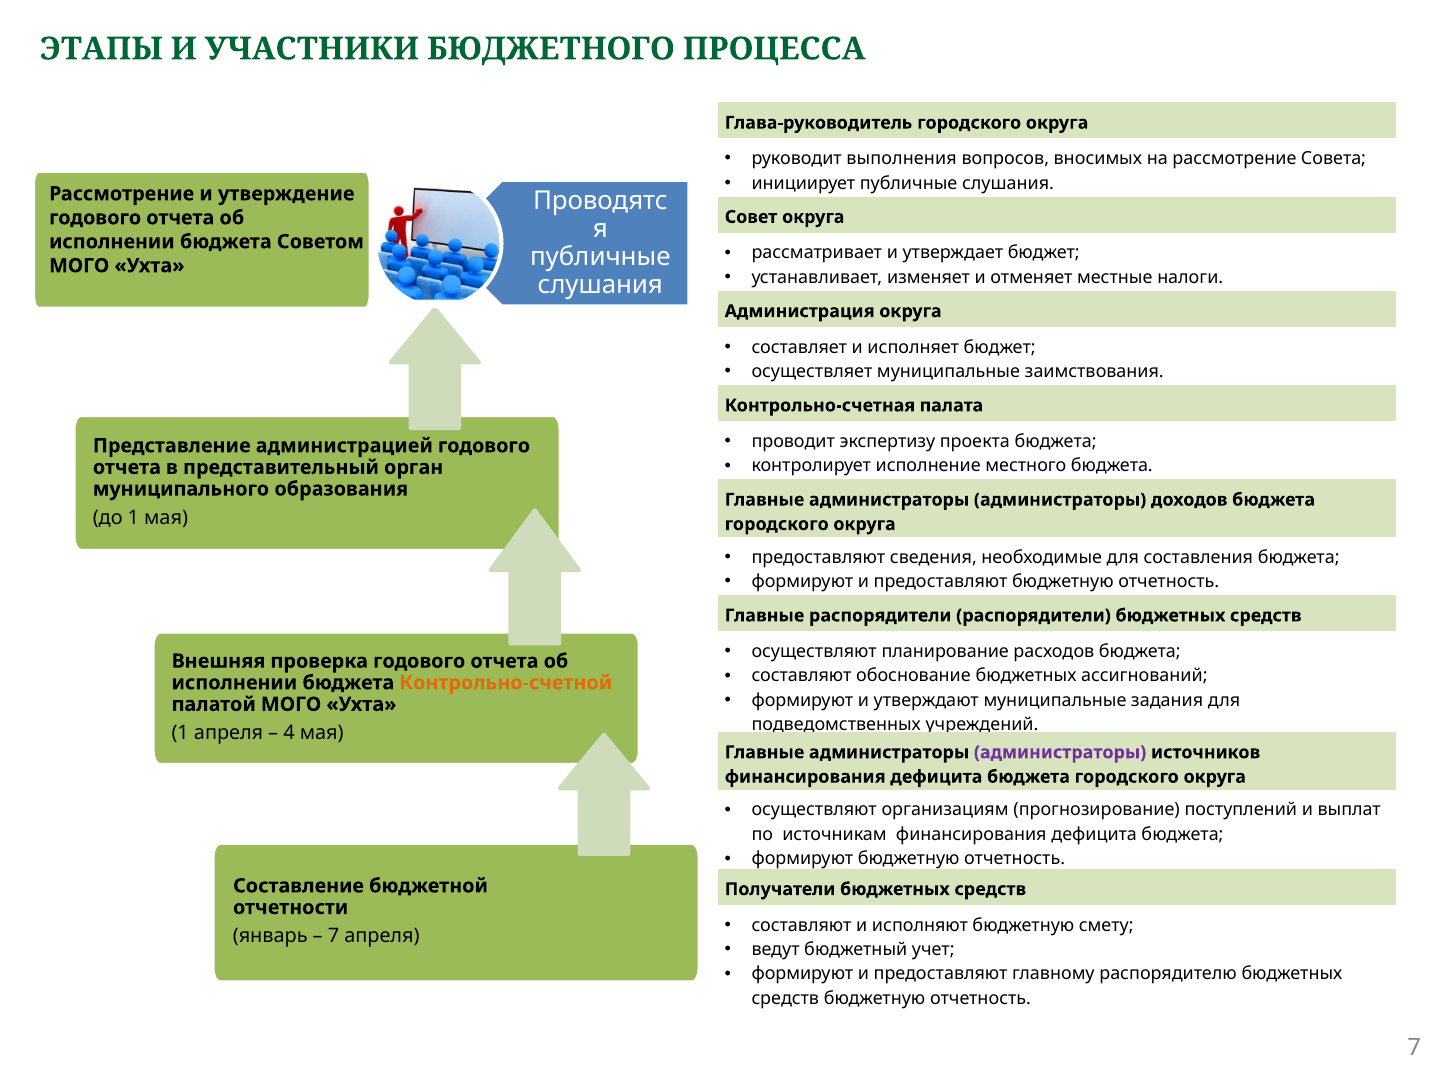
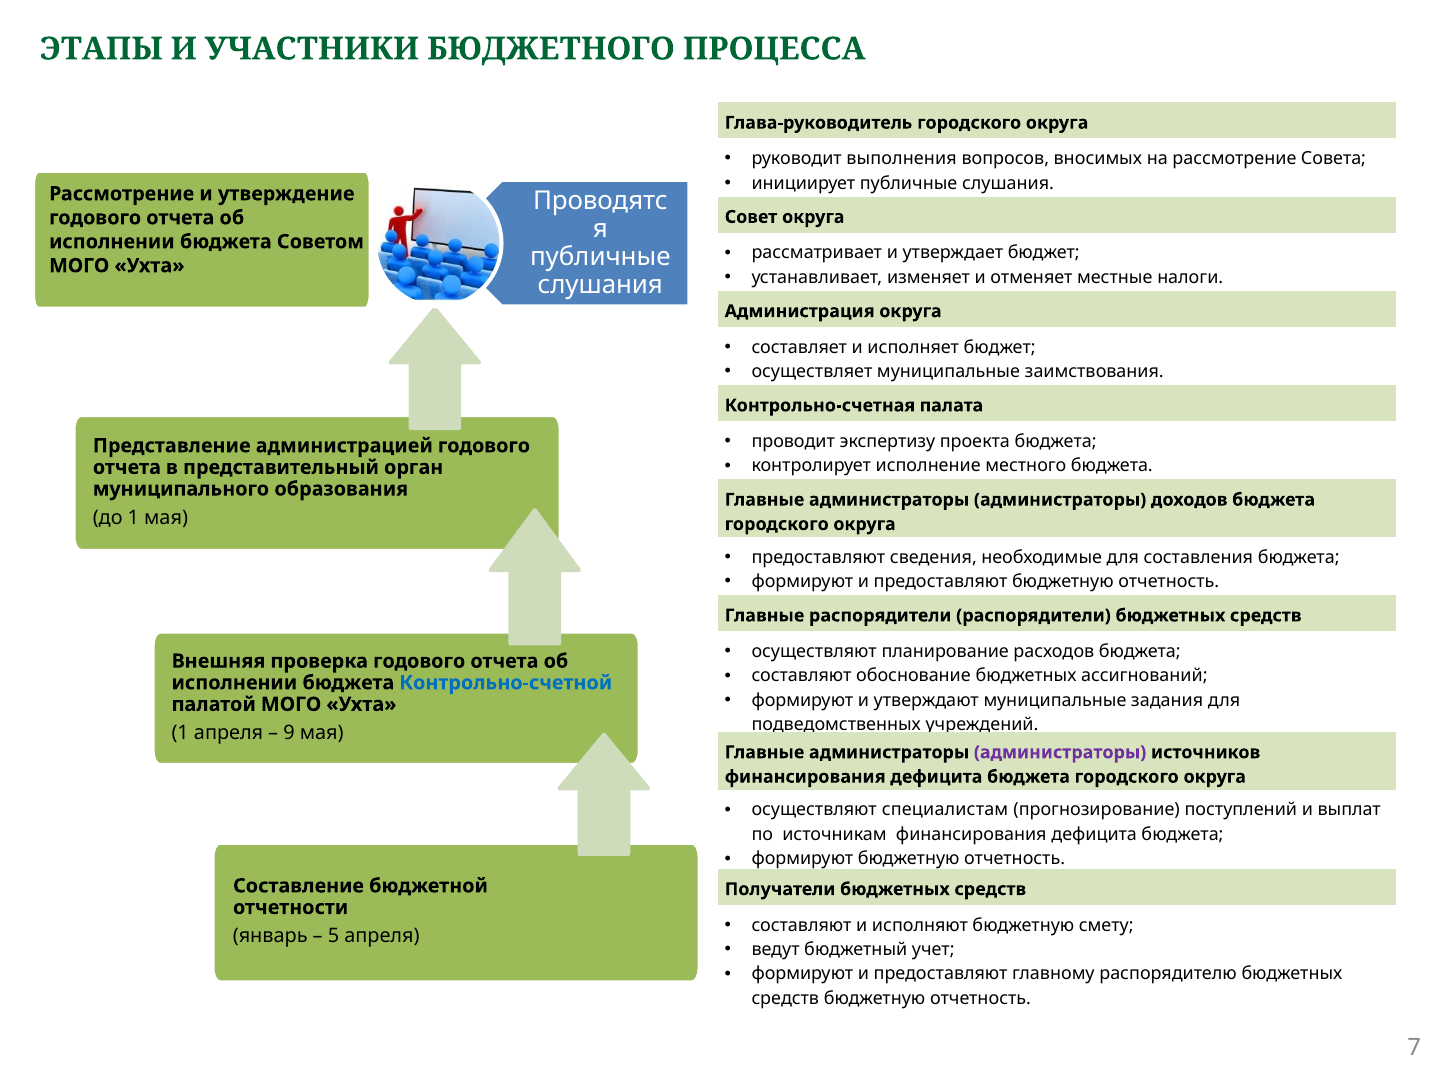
Контрольно-счетной colour: orange -> blue (506, 682)
4: 4 -> 9 (289, 732)
организациям: организациям -> специалистам (945, 809)
7: 7 -> 5 (334, 935)
